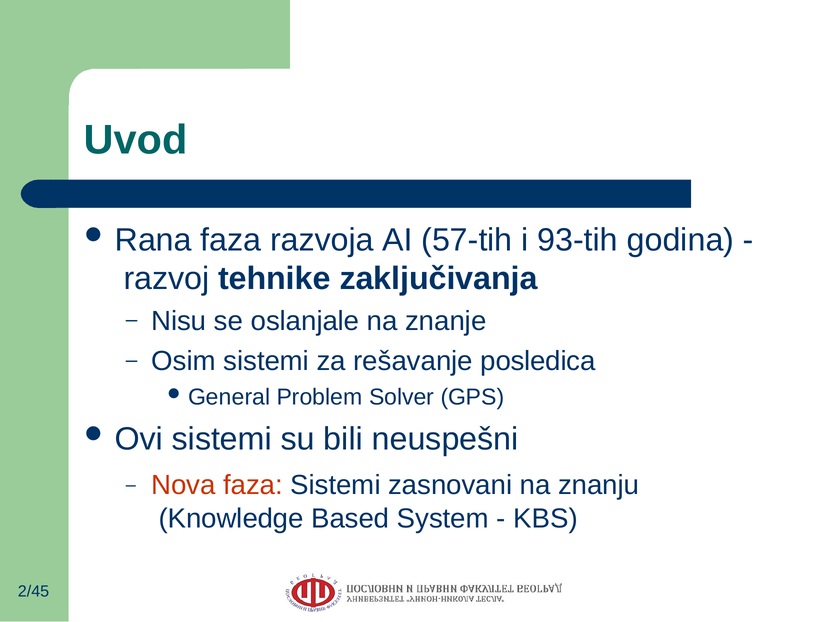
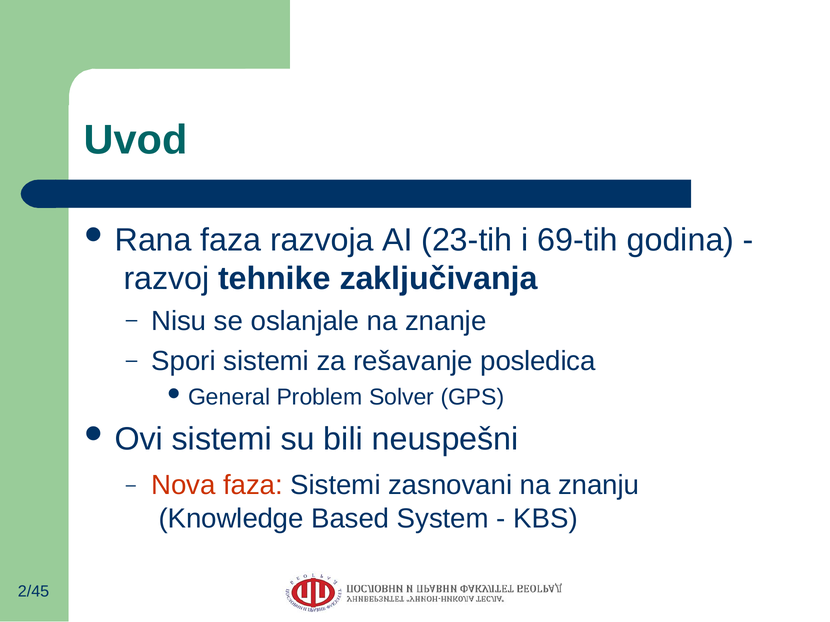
57-tih: 57-tih -> 23-tih (467, 240)
93-tih: 93-tih -> 69-tih (578, 240)
Osim: Osim -> Spori (183, 361)
